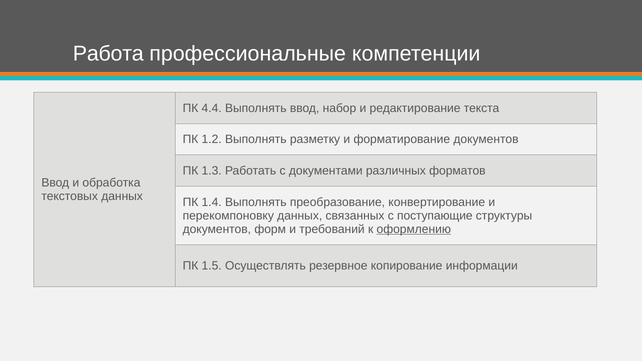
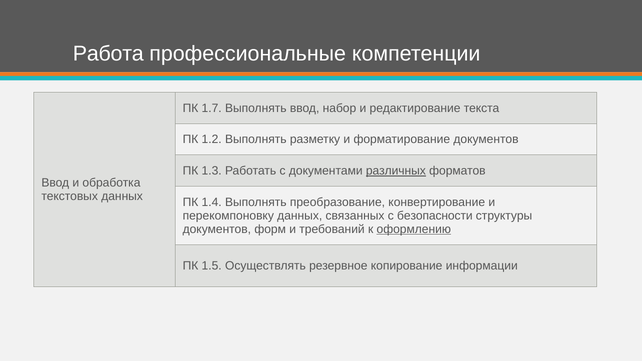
4.4: 4.4 -> 1.7 (212, 108)
различных underline: none -> present (396, 171)
поступающие: поступающие -> безопасности (435, 216)
